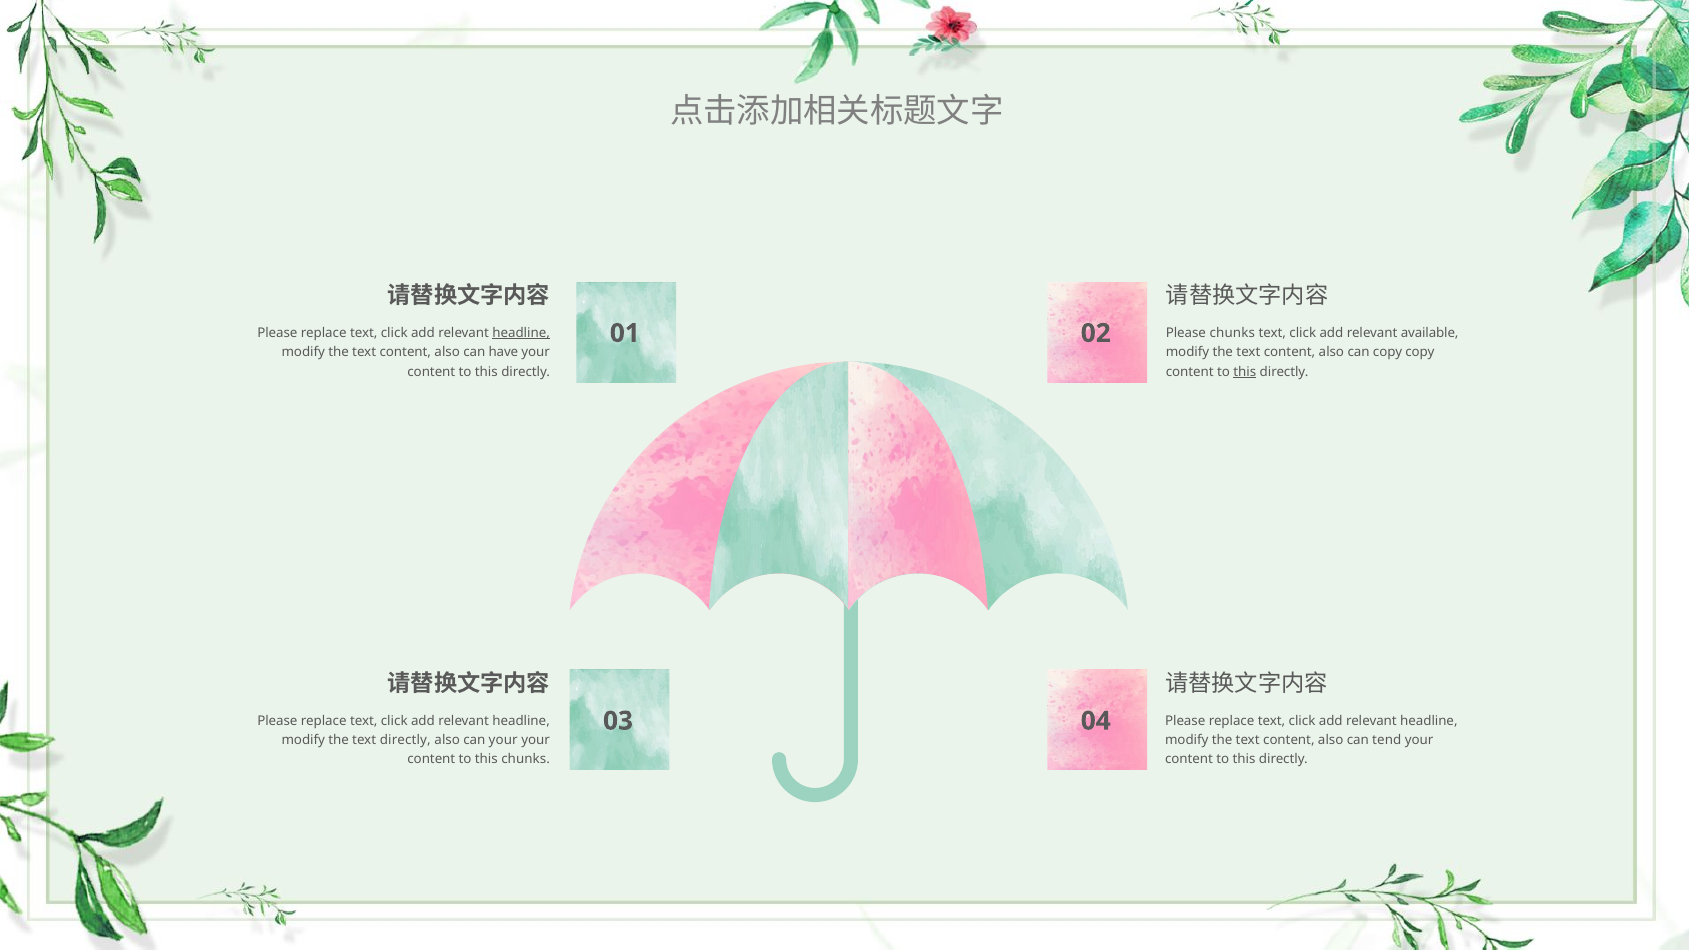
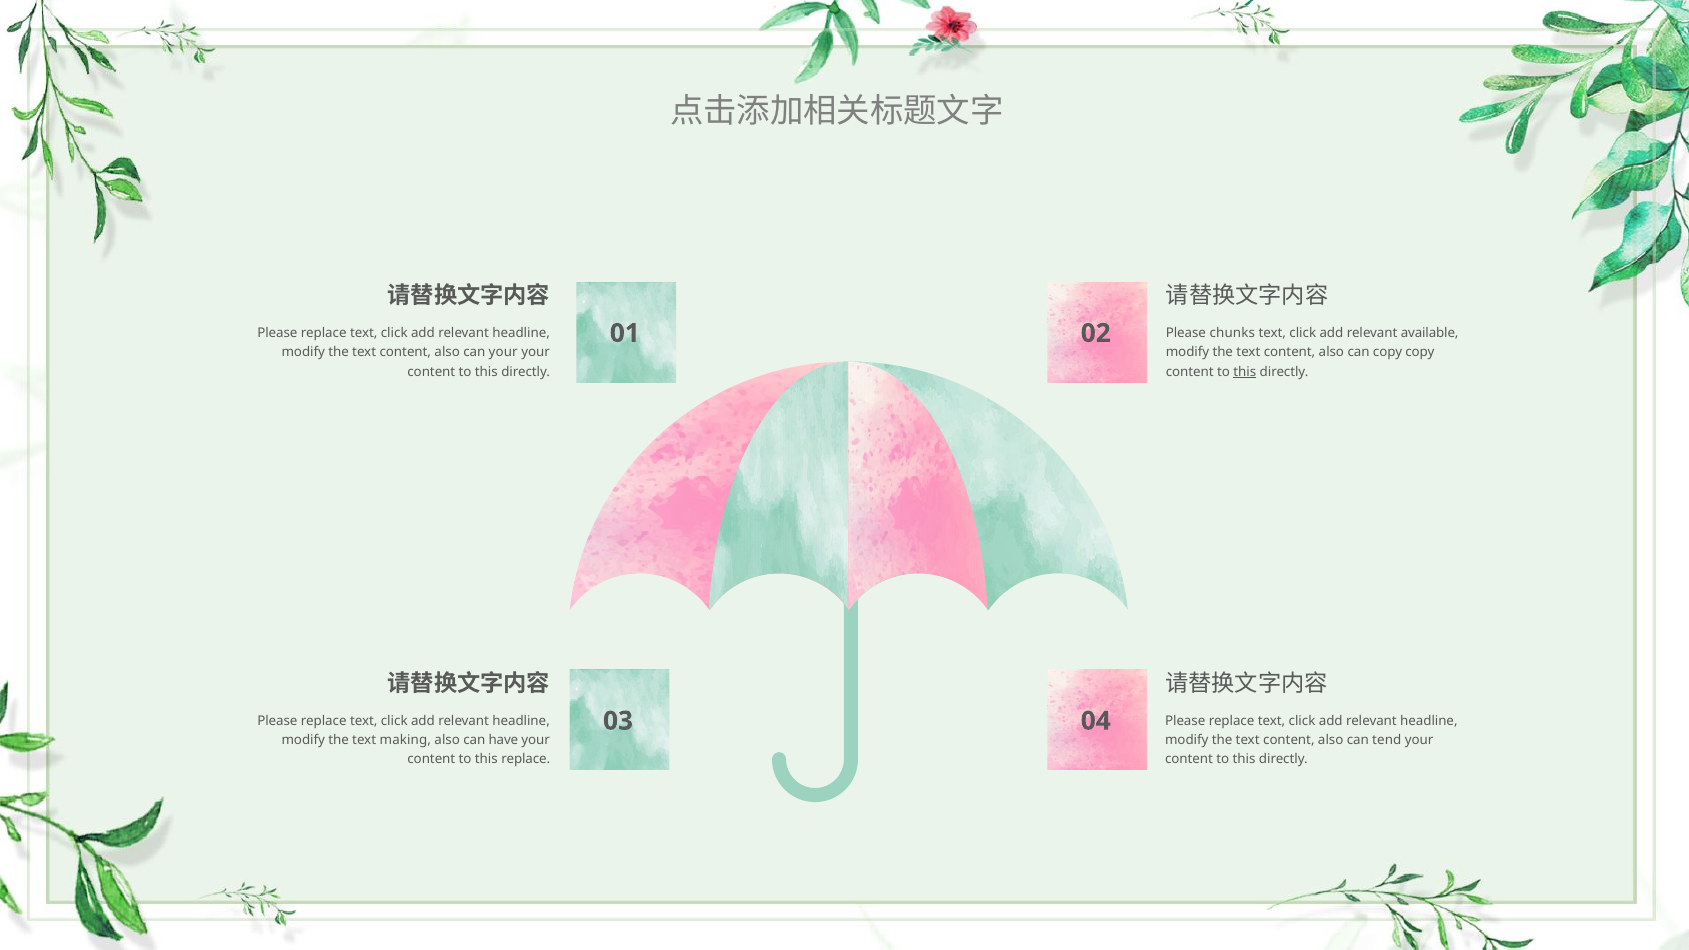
headline underline: present -> none (521, 333)
can have: have -> your (503, 352)
text directly: directly -> making (405, 740)
can your: your -> have (503, 740)
this chunks: chunks -> replace (526, 759)
